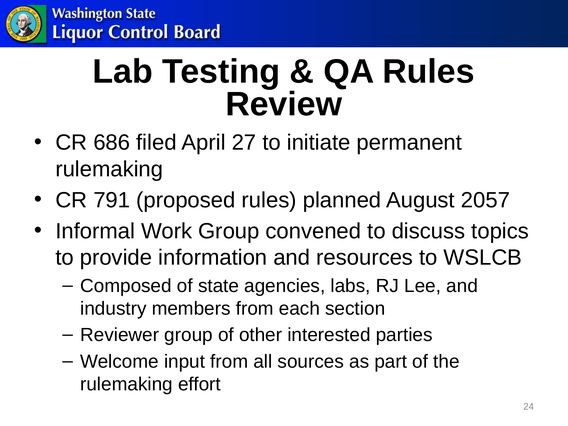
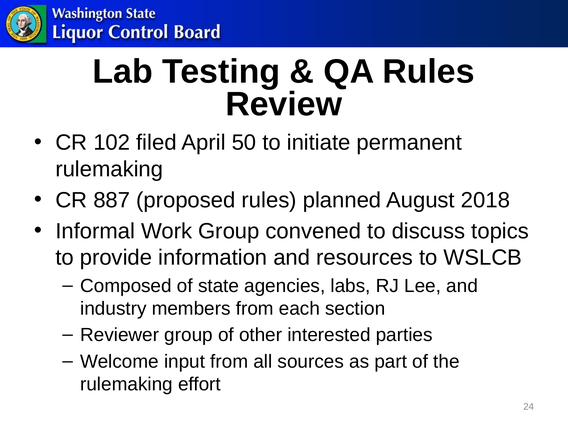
686: 686 -> 102 (112, 143)
27: 27 -> 50 (244, 143)
791: 791 -> 887 (112, 200)
2057: 2057 -> 2018 (485, 200)
